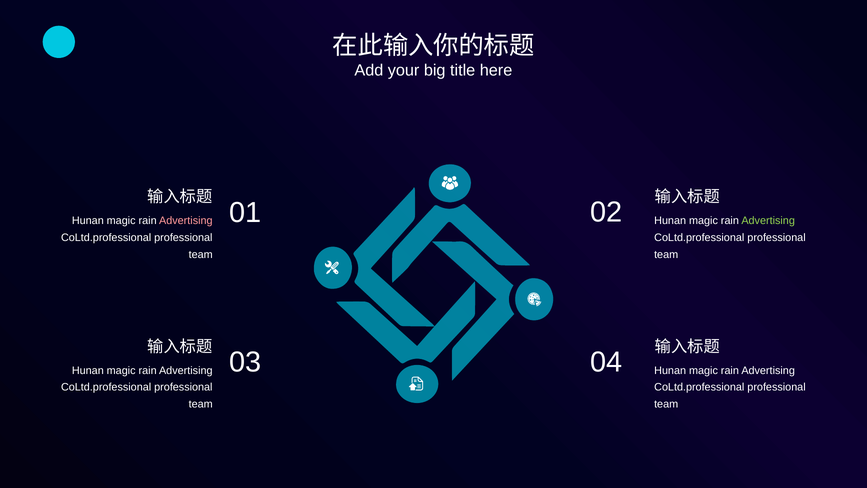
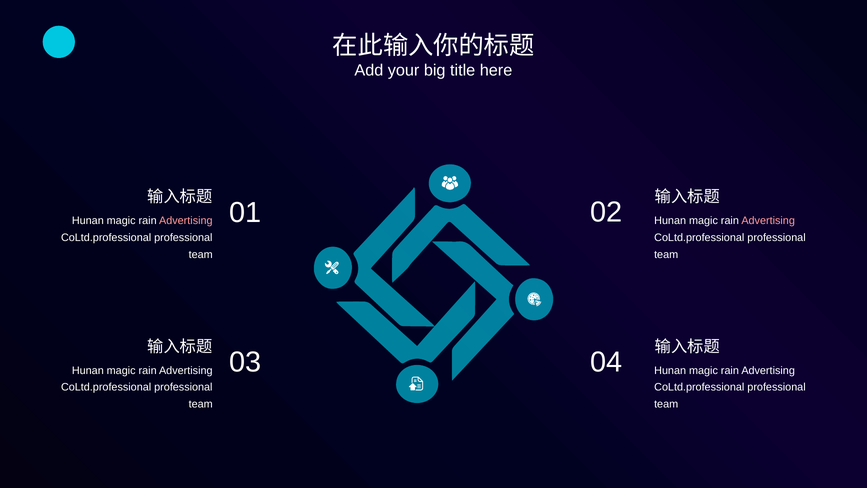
Advertising colour: light green -> pink (768, 221)
